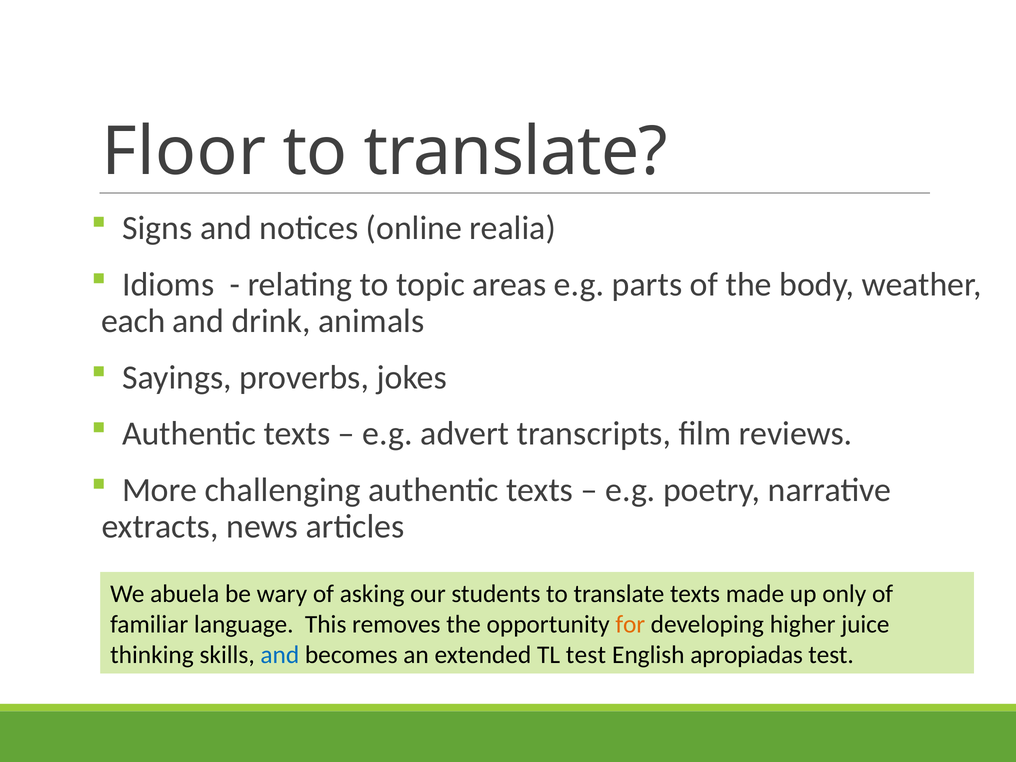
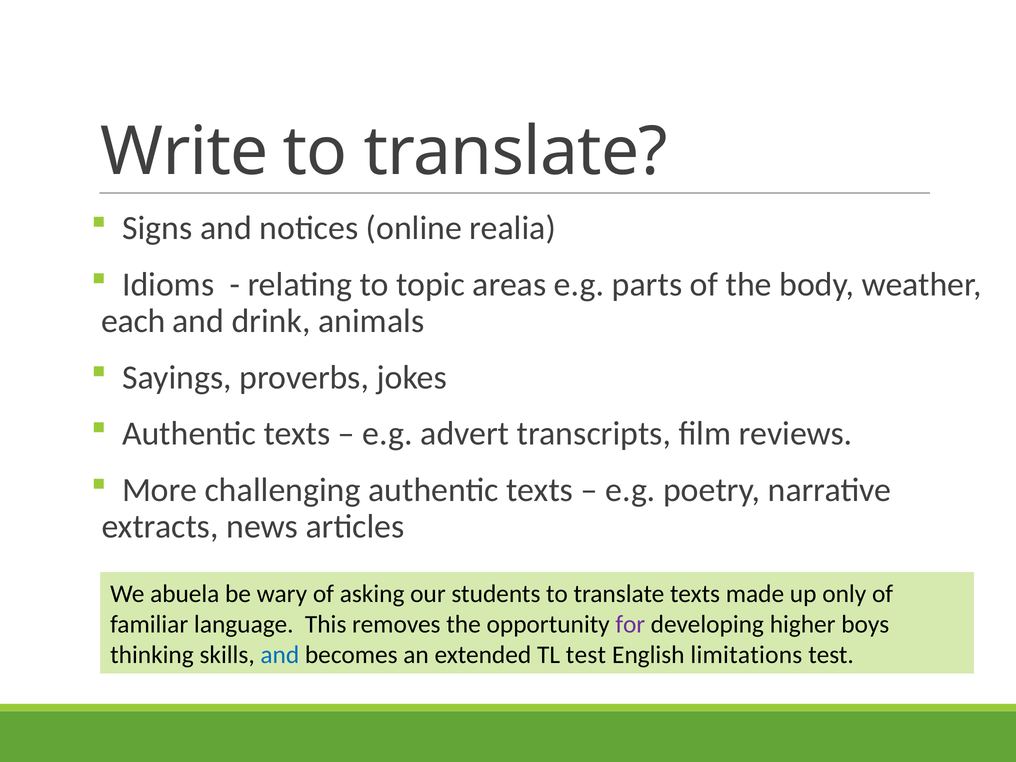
Floor: Floor -> Write (184, 152)
for colour: orange -> purple (630, 624)
juice: juice -> boys (865, 624)
apropiadas: apropiadas -> limitations (746, 655)
